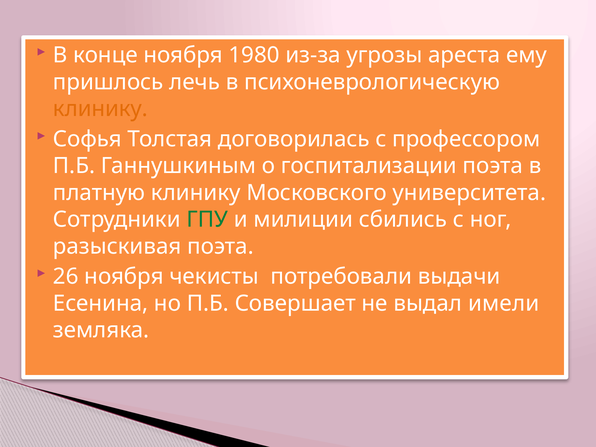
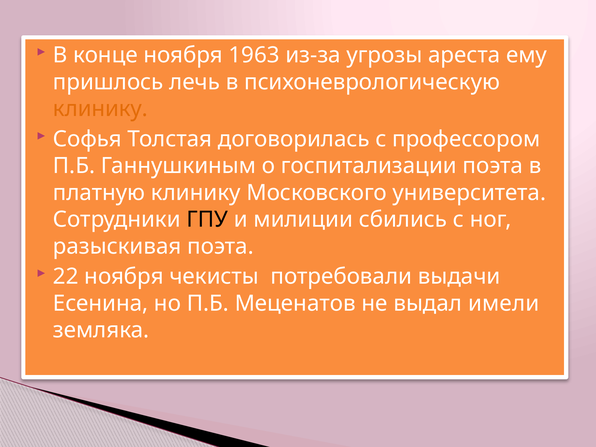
1980: 1980 -> 1963 (254, 55)
ГПУ colour: green -> black (207, 220)
26: 26 -> 22 (66, 277)
Совершает: Совершает -> Меценатов (295, 303)
